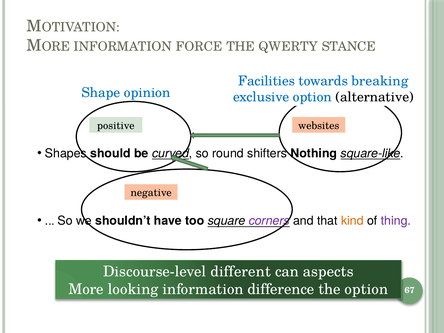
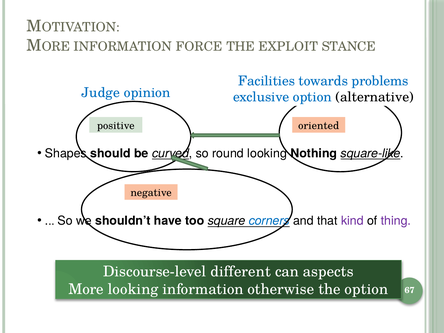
QWERTY: QWERTY -> EXPLOIT (288, 47)
breaking: breaking -> problems (380, 81)
Shape: Shape -> Judge (101, 93)
websites: websites -> oriented (319, 126)
shifters: shifters -> looking (267, 153)
corners colour: purple -> blue (269, 221)
kind colour: orange -> purple (352, 221)
difference: difference -> otherwise (281, 289)
